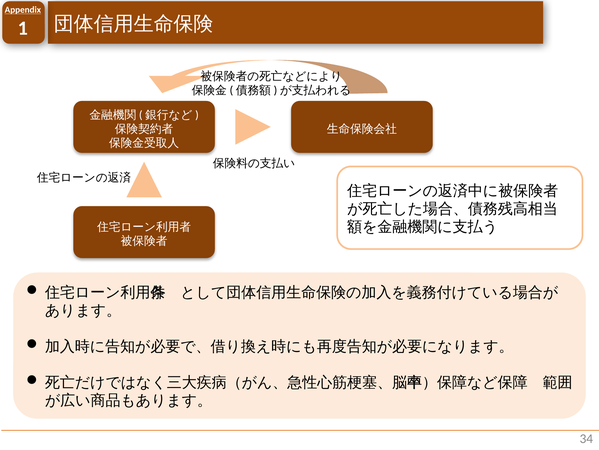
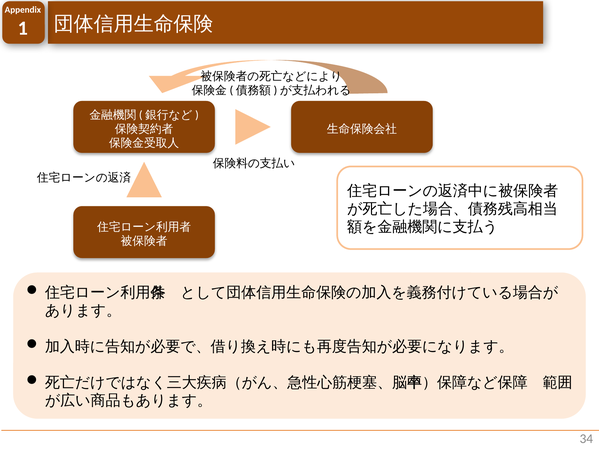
Appendix underline: present -> none (23, 10)
